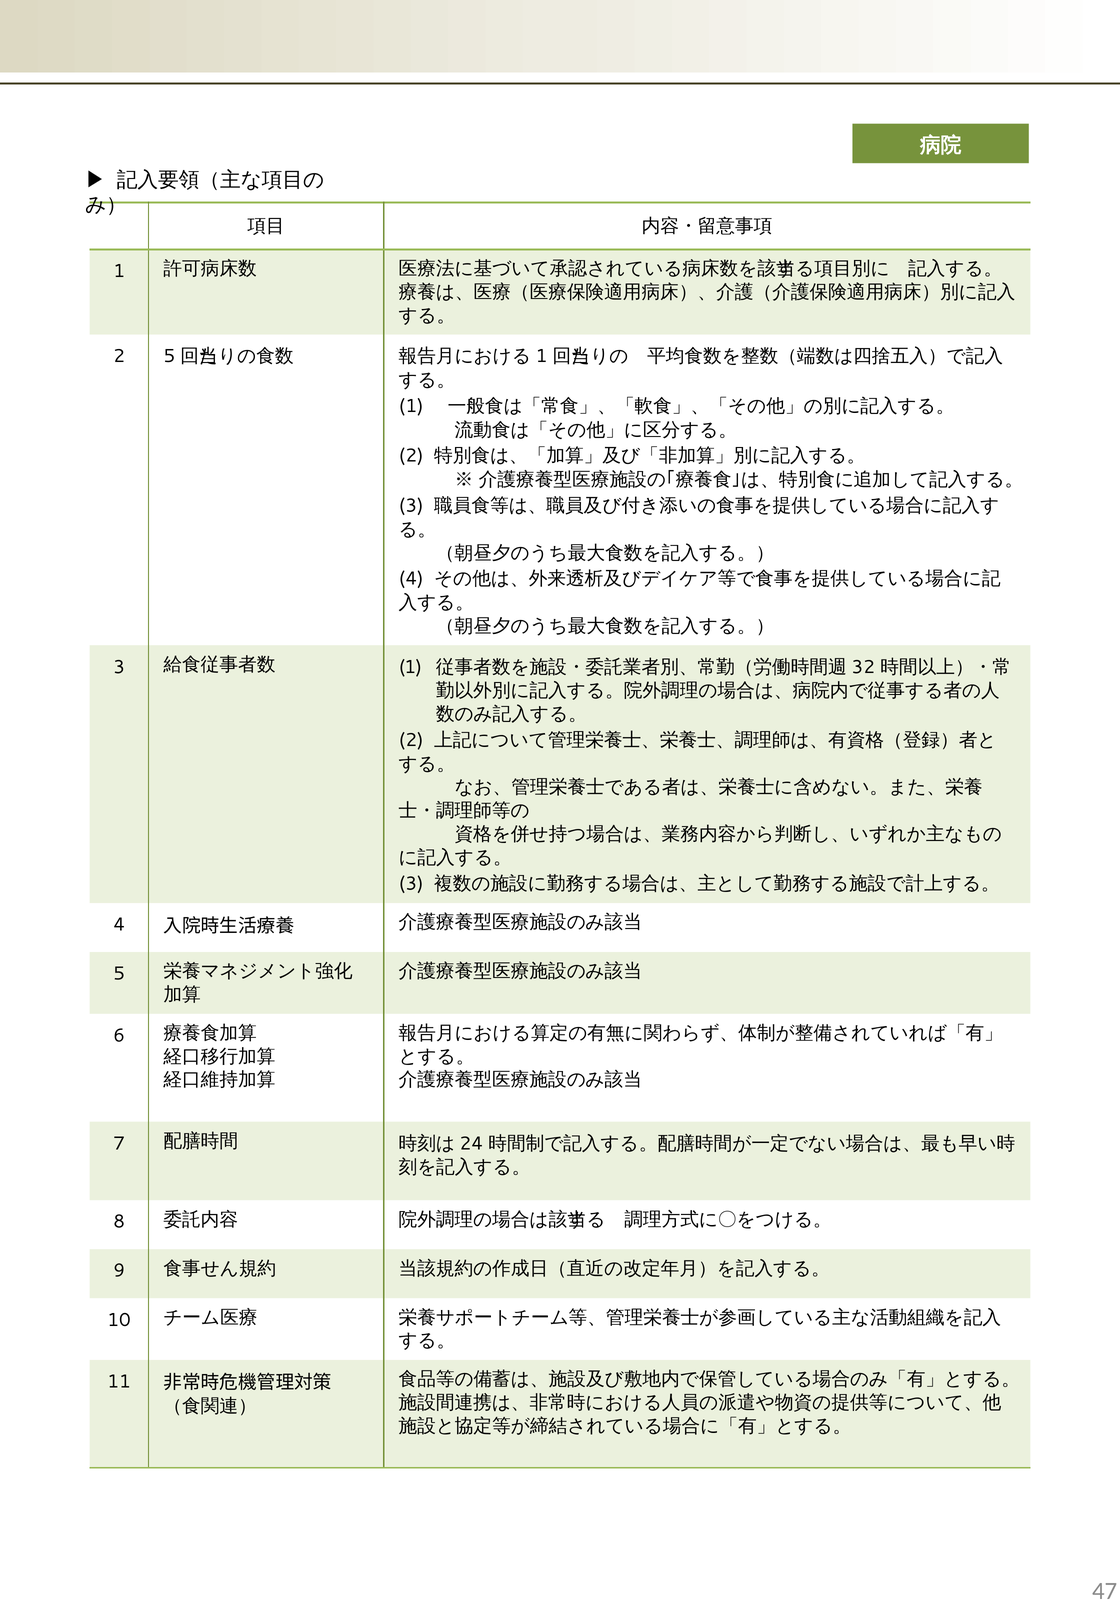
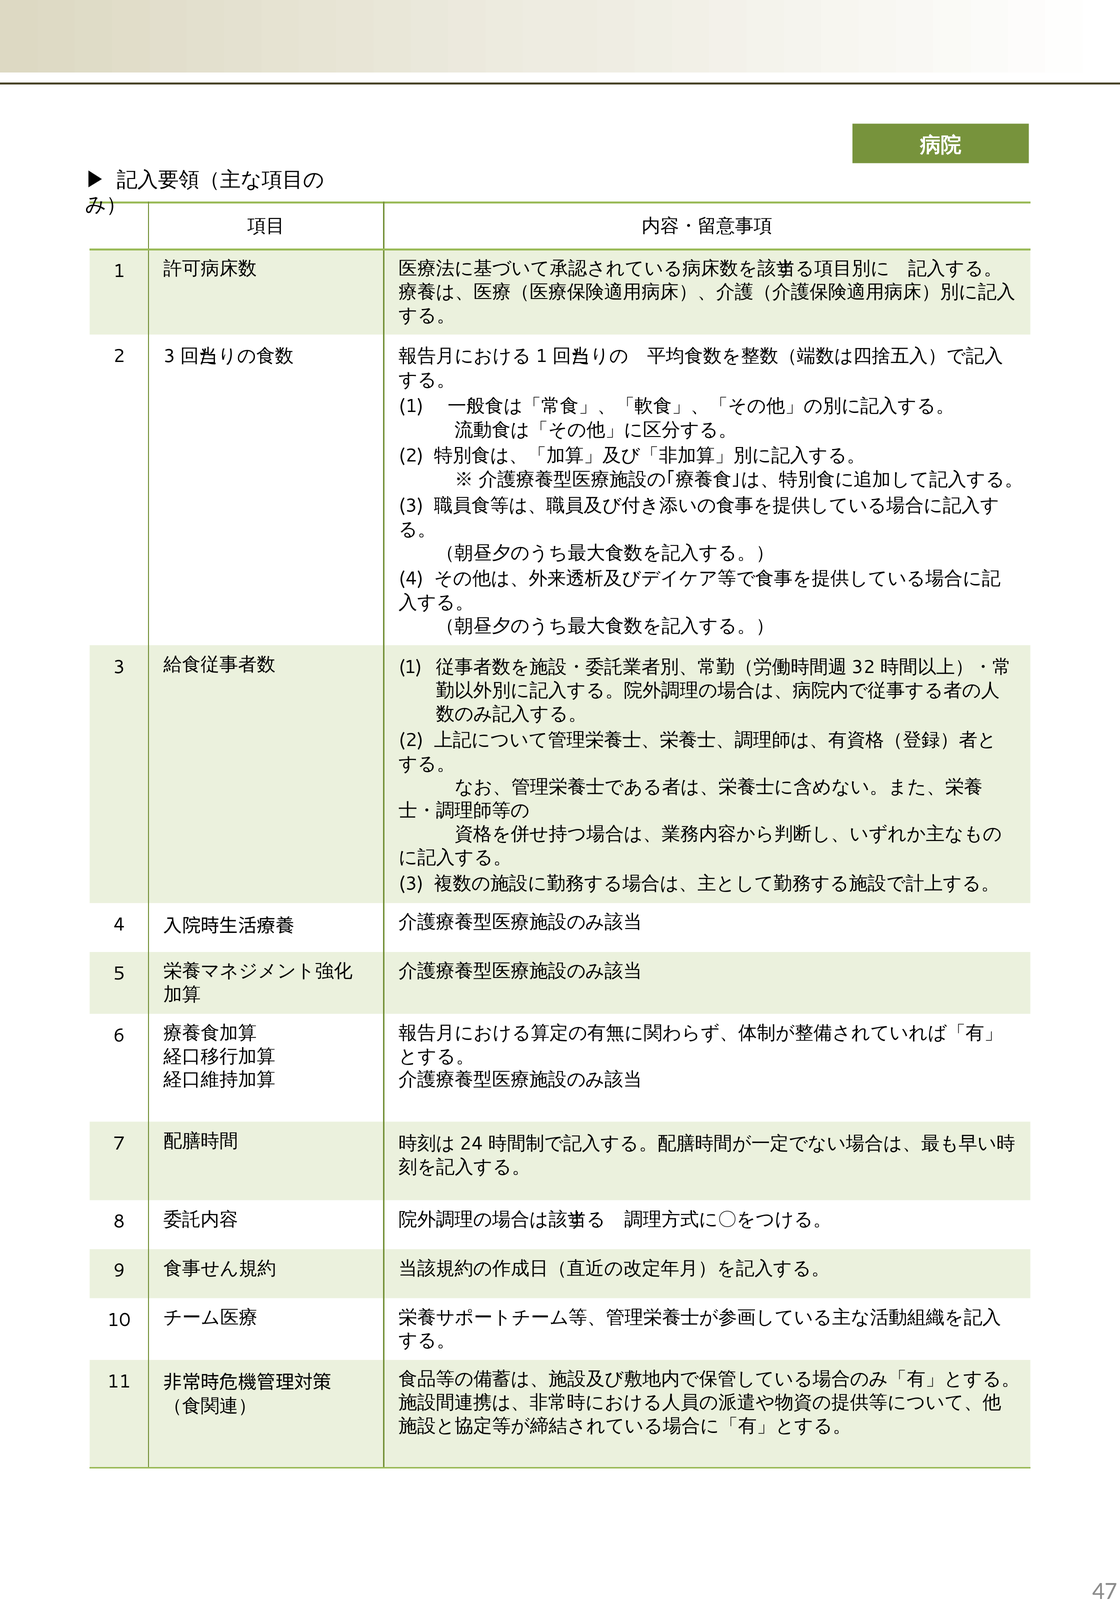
2 5: 5 -> 3 (169, 356)
